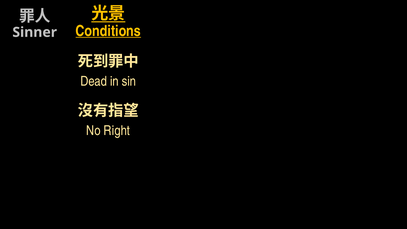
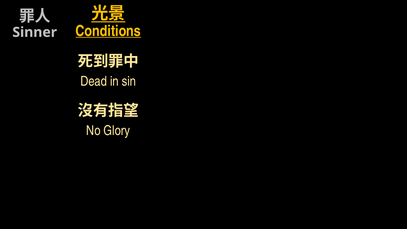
Right: Right -> Glory (117, 131)
